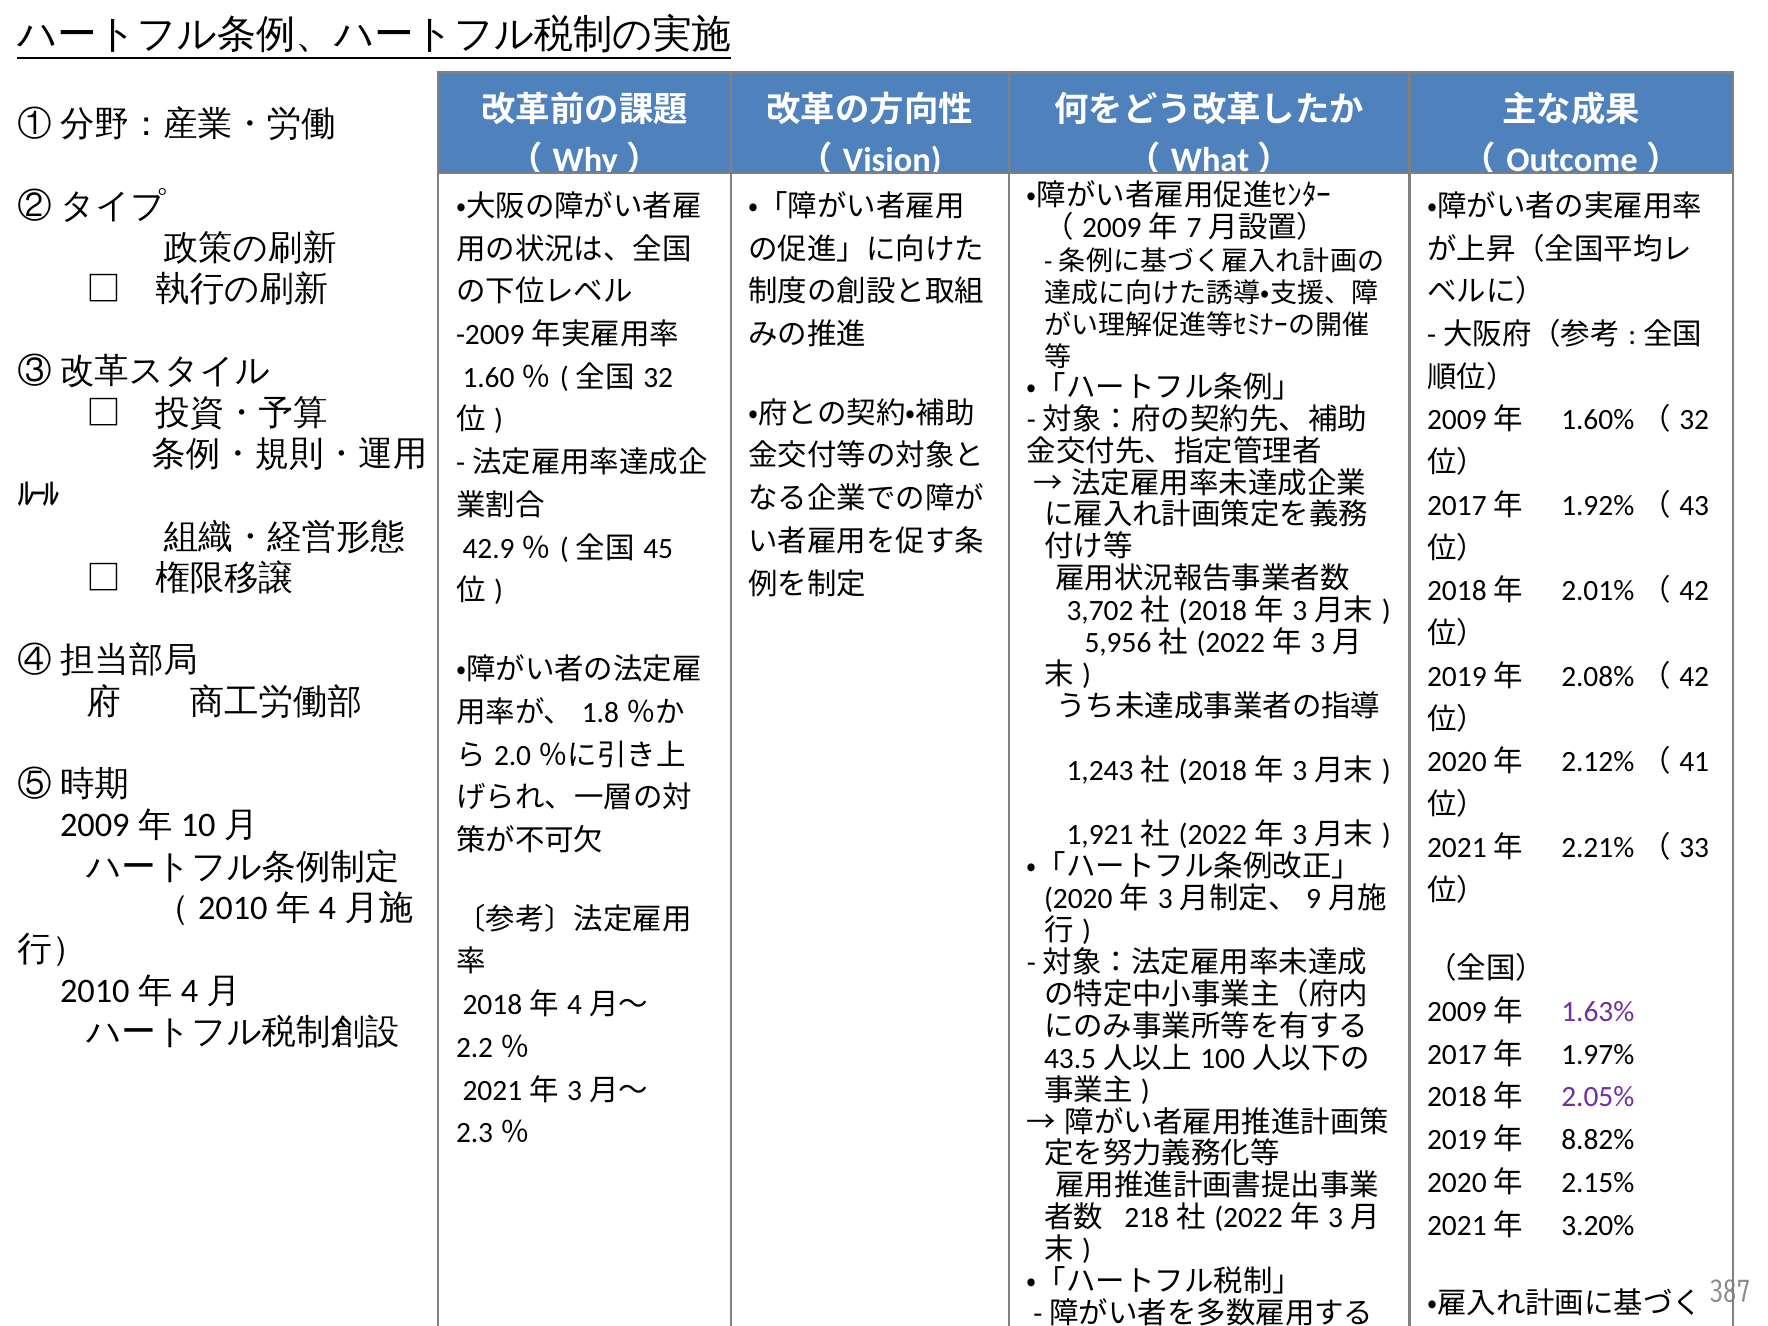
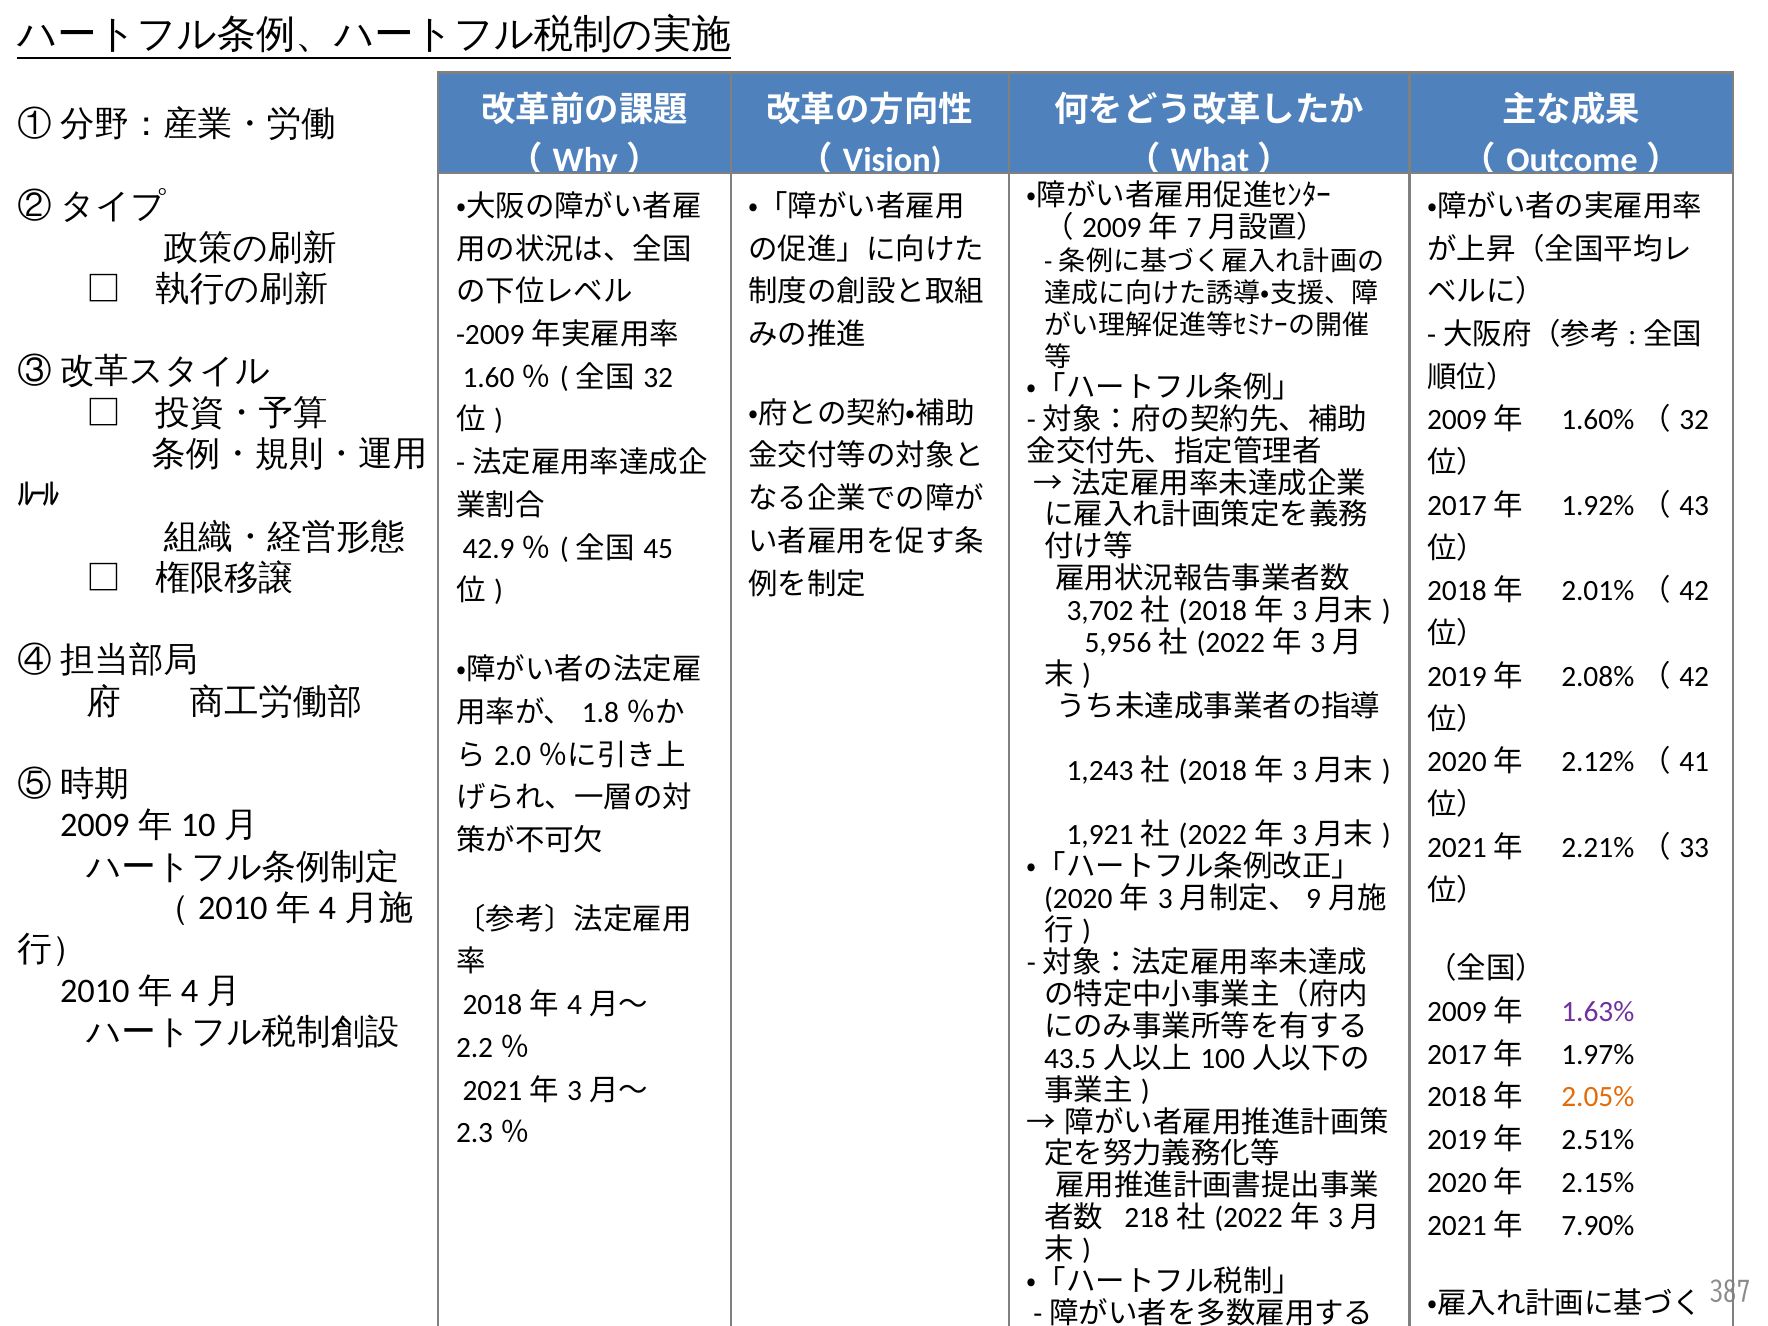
2.05% colour: purple -> orange (1598, 1097)
8.82%: 8.82% -> 2.51% (1598, 1140)
3.20%: 3.20% -> 7.90% (1598, 1225)
